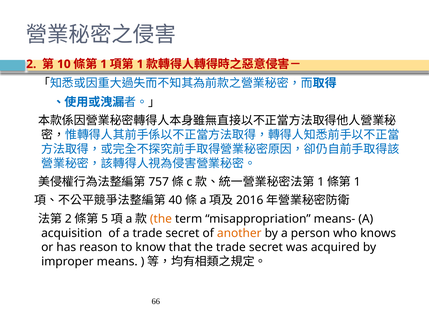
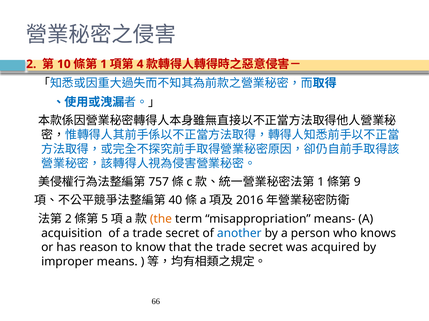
1: 1 -> 4 (140, 64)
1: 1 -> 9 (357, 182)
another colour: orange -> blue (239, 234)
